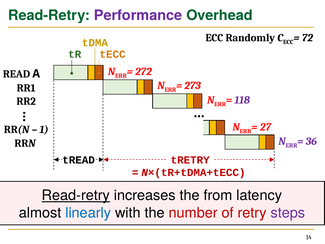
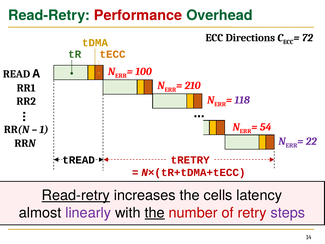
Performance colour: purple -> red (138, 15)
Randomly: Randomly -> Directions (250, 38)
272: 272 -> 100 (144, 71)
273: 273 -> 210 (193, 85)
27: 27 -> 54 (266, 127)
36: 36 -> 22 (311, 141)
from: from -> cells (218, 195)
linearly colour: blue -> purple (88, 213)
the underline: none -> present (155, 213)
